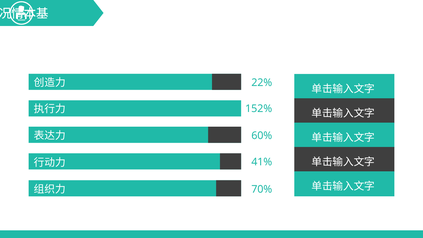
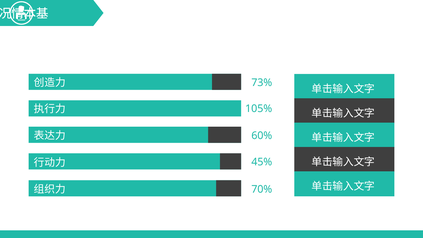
22%: 22% -> 73% (262, 83)
152%: 152% -> 105% (259, 109)
41%: 41% -> 45% (262, 162)
